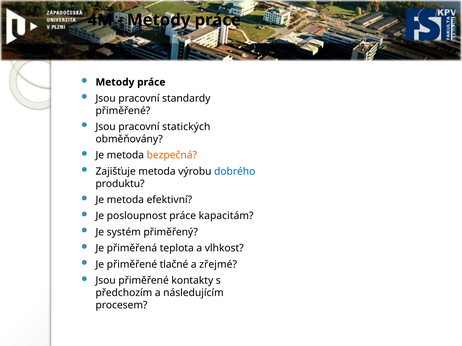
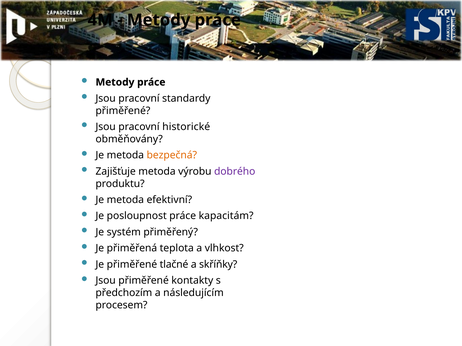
statických: statických -> historické (186, 127)
dobrého colour: blue -> purple (235, 172)
zřejmé: zřejmé -> skříňky (218, 265)
